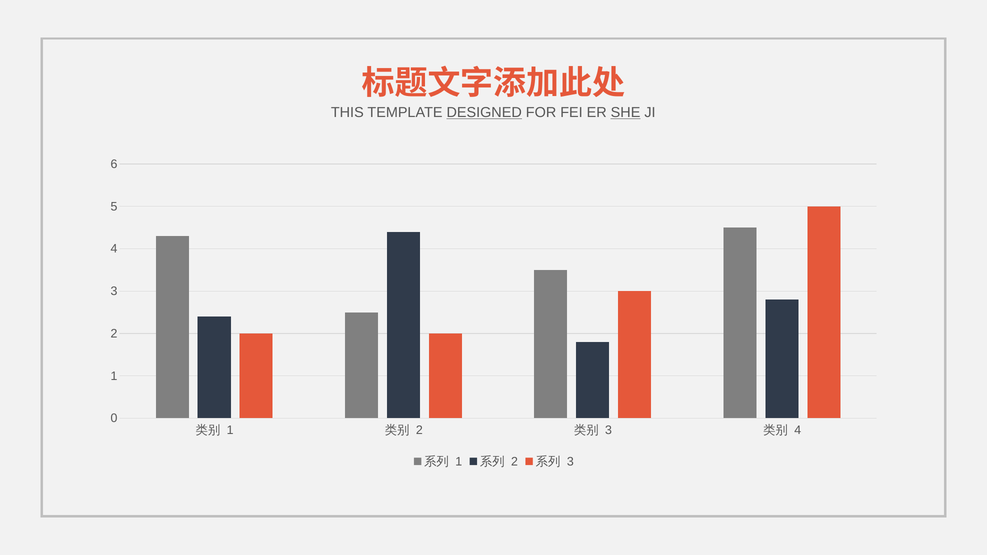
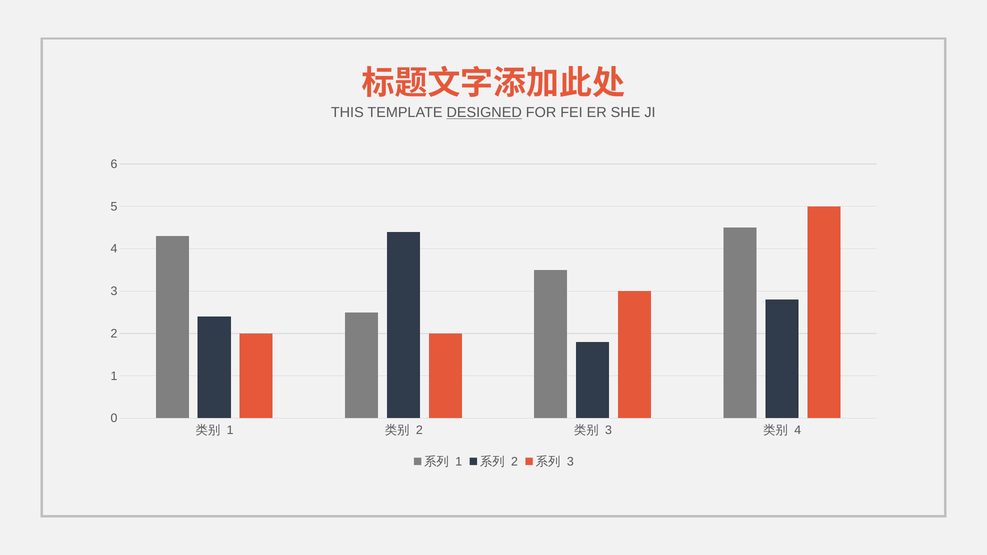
SHE underline: present -> none (626, 113)
